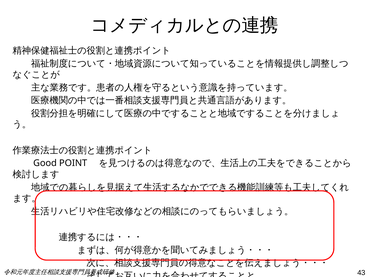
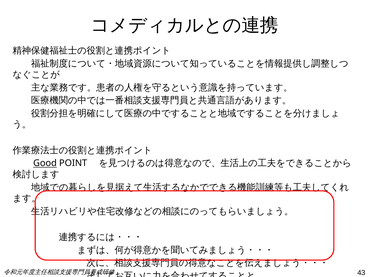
Good underline: none -> present (45, 163)
